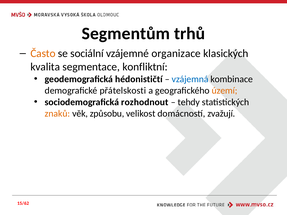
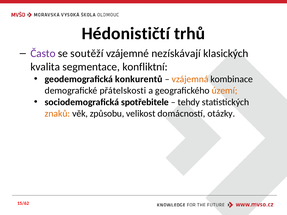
Segmentům: Segmentům -> Hédonističtí (126, 34)
Často colour: orange -> purple (43, 54)
sociální: sociální -> soutěží (87, 54)
organizace: organizace -> nezískávají (176, 54)
hédonističtí: hédonističtí -> konkurentů (139, 79)
vzájemná colour: blue -> orange (190, 79)
rozhodnout: rozhodnout -> spotřebitele (145, 102)
zvažují: zvažují -> otázky (221, 114)
